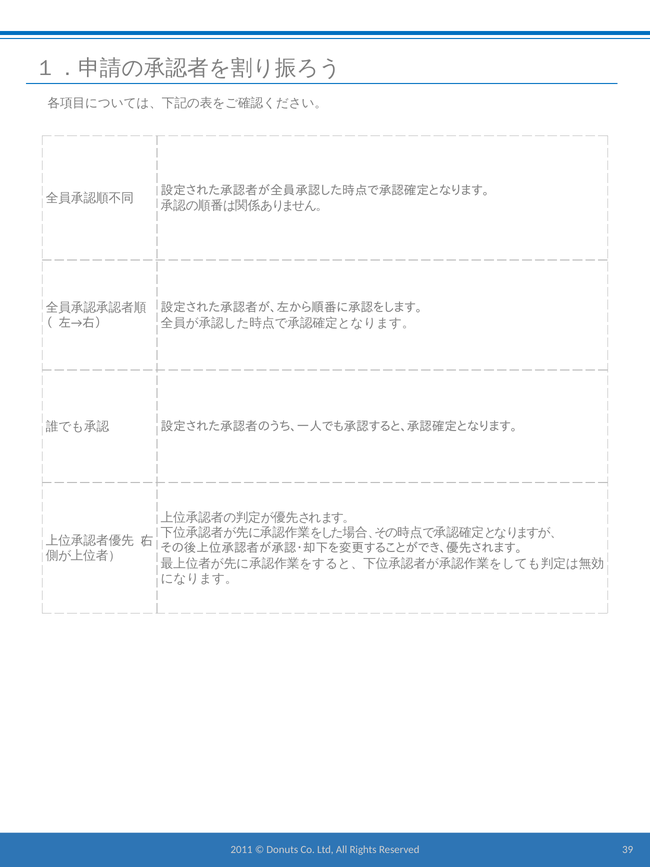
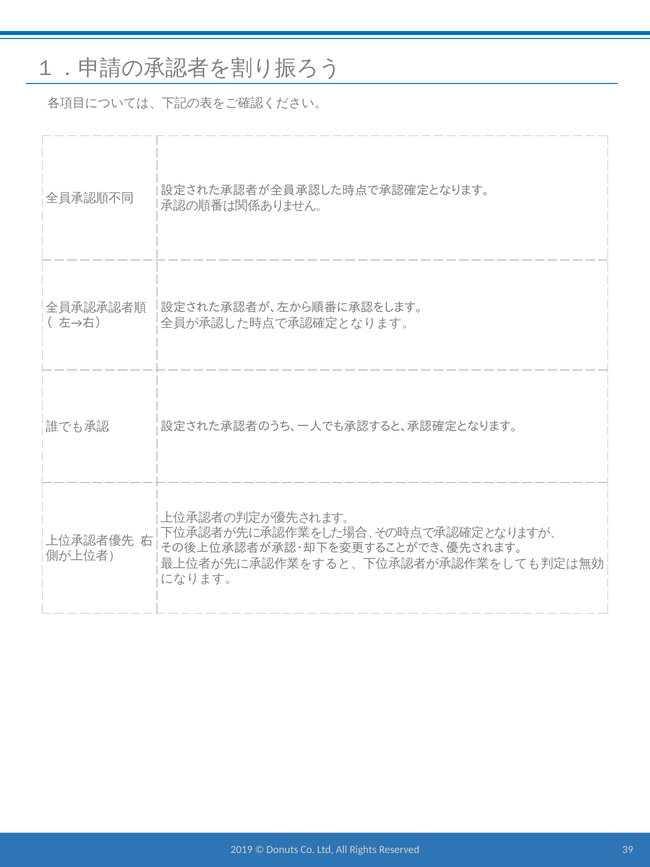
2011: 2011 -> 2019 (242, 850)
